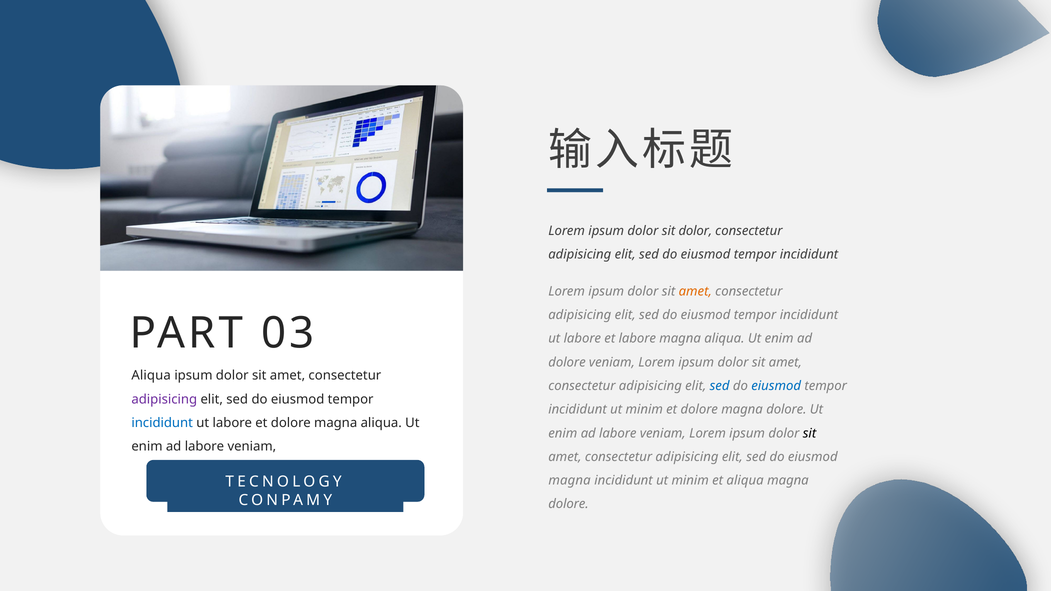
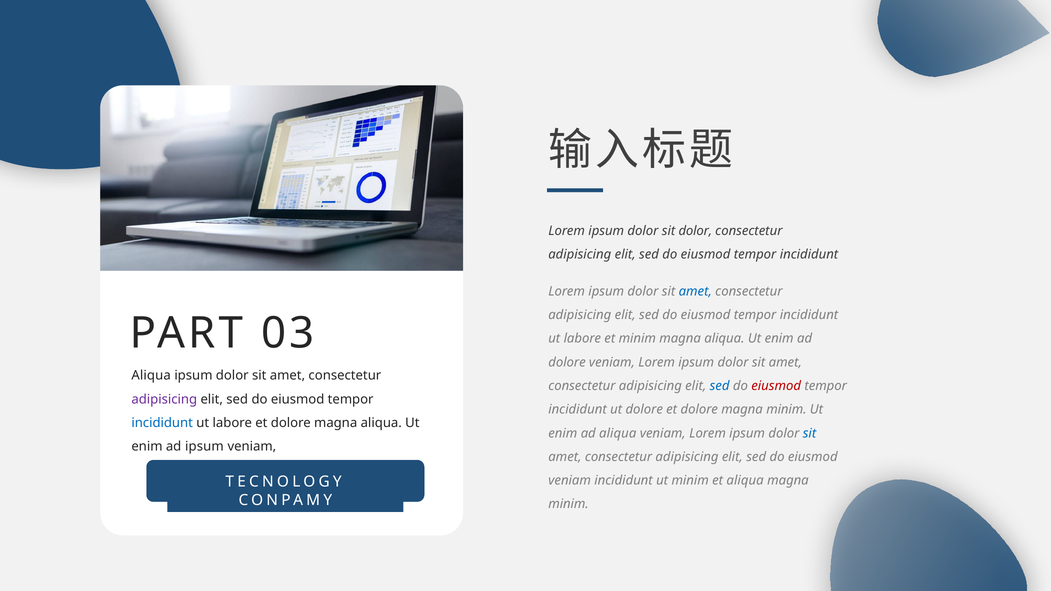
amet colour: orange -> blue (695, 291)
et labore: labore -> minim (637, 339)
eiusmod colour: blue -> red (776, 386)
minim: minim -> dolore (644, 410)
dolore magna dolore: dolore -> minim (786, 410)
labore: labore -> aliqua (618, 433)
sit colour: black -> blue (810, 433)
labore: labore -> ipsum (204, 447)
magna: magna -> veniam (570, 481)
dolore: dolore -> minim (569, 504)
